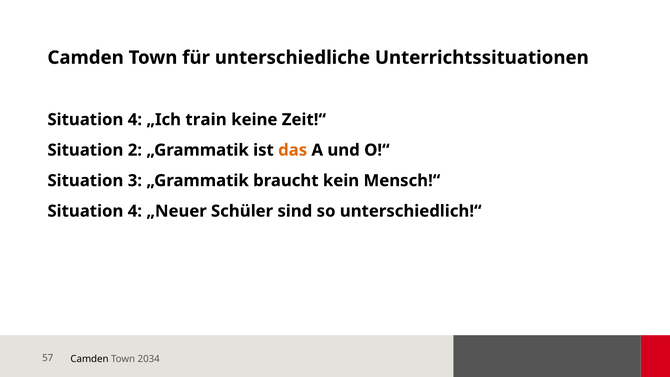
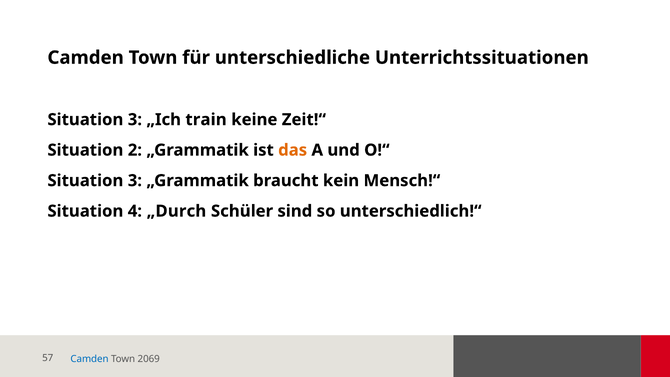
4: 4 -> 3 (135, 120)
„Neuer: „Neuer -> „Durch (176, 211)
Camden colour: black -> blue (89, 359)
2034: 2034 -> 2069 (149, 359)
